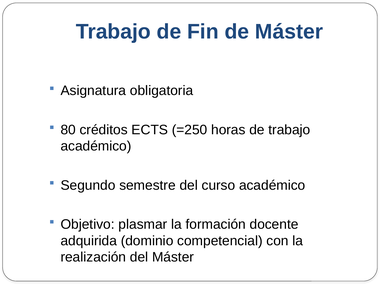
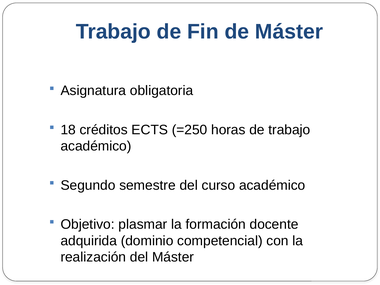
80: 80 -> 18 (68, 130)
